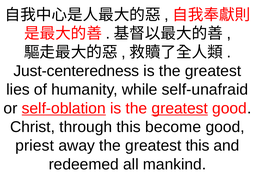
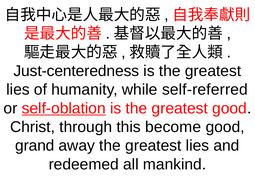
self-unafraid: self-unafraid -> self-referred (205, 90)
greatest underline: present -> none (180, 108)
priest: priest -> grand (35, 146)
away the greatest this: this -> lies (197, 146)
